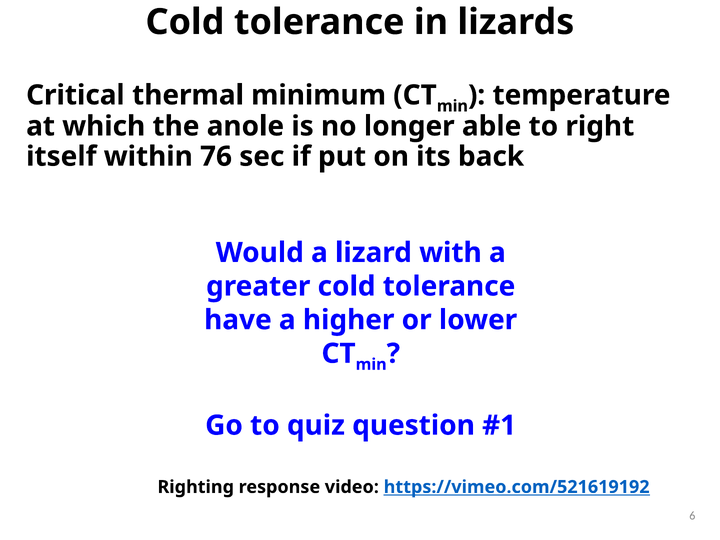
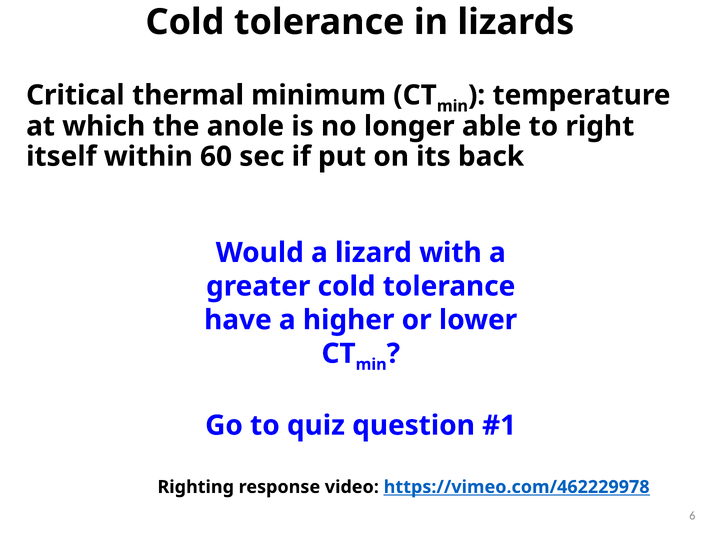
76: 76 -> 60 (216, 157)
https://vimeo.com/521619192: https://vimeo.com/521619192 -> https://vimeo.com/462229978 (517, 487)
